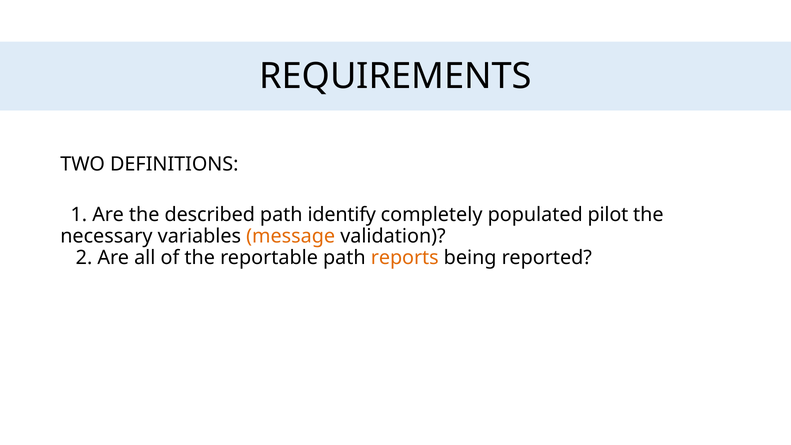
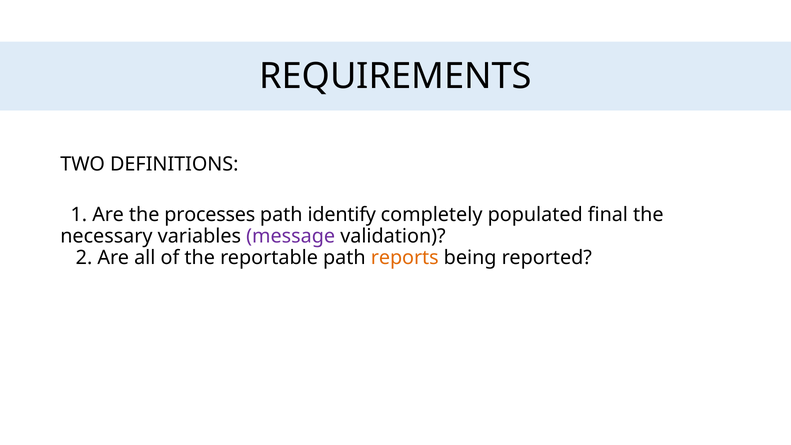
described: described -> processes (210, 215)
pilot: pilot -> final (608, 215)
message colour: orange -> purple (291, 236)
